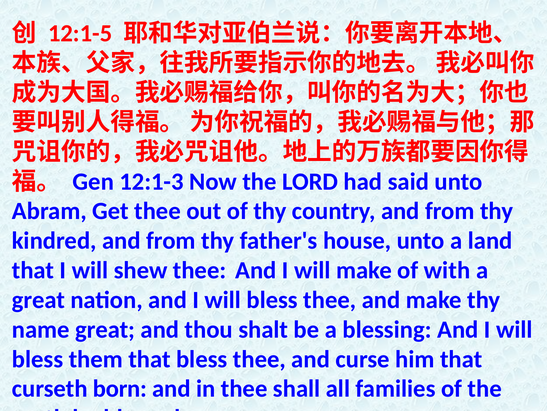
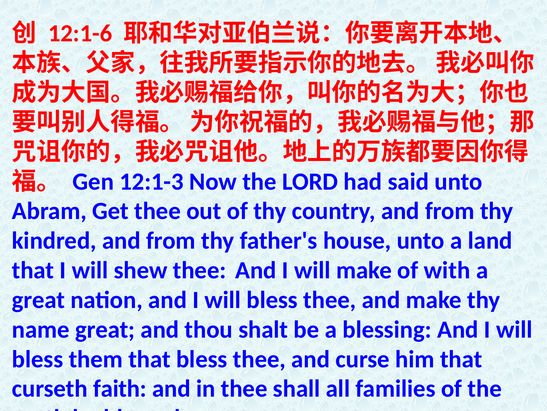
12:1-5: 12:1-5 -> 12:1-6 (80, 33)
born: born -> faith (120, 388)
